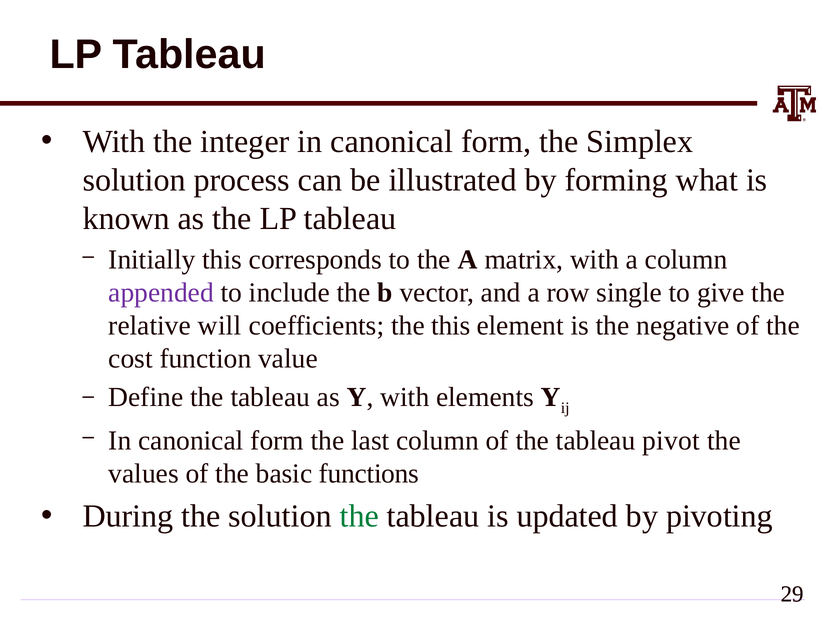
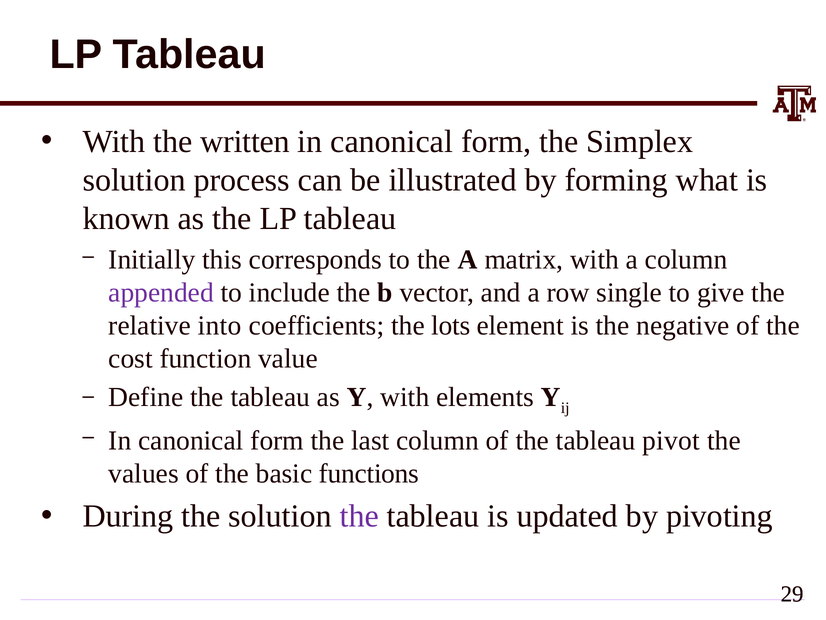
integer: integer -> written (245, 141)
will: will -> into (220, 326)
the this: this -> lots (451, 326)
the colour: green -> purple (359, 516)
